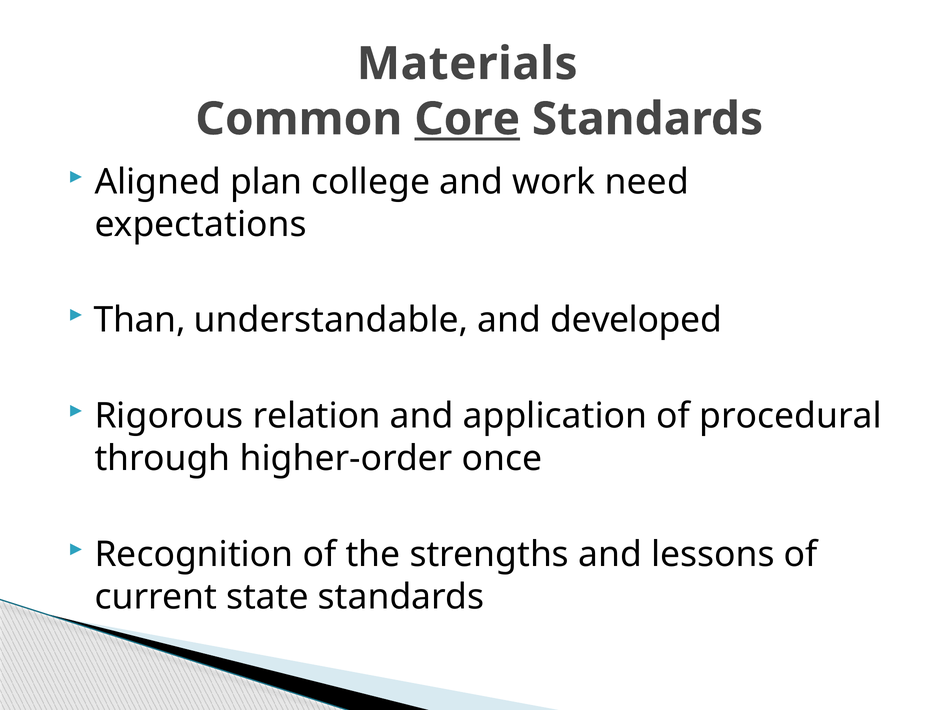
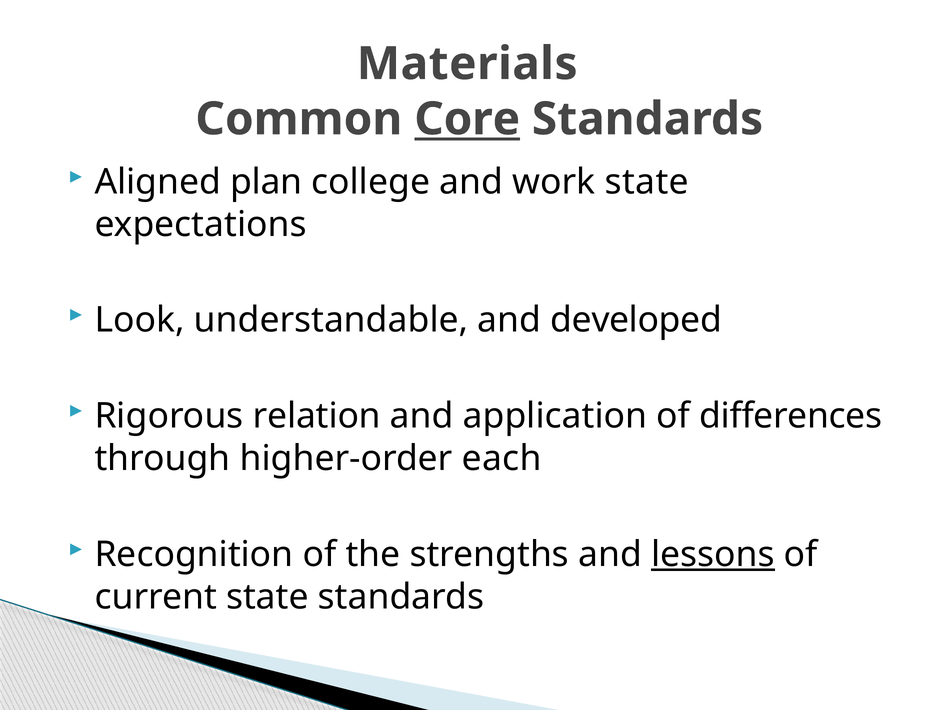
work need: need -> state (647, 182)
Than: Than -> Look (140, 320)
procedural: procedural -> differences (791, 416)
once: once -> each (502, 459)
lessons underline: none -> present (713, 555)
